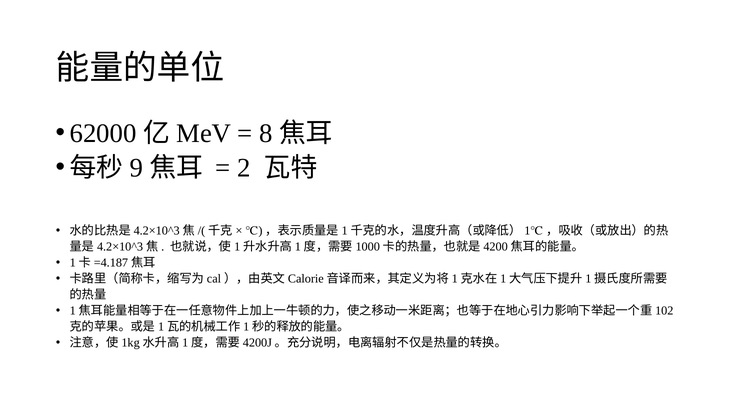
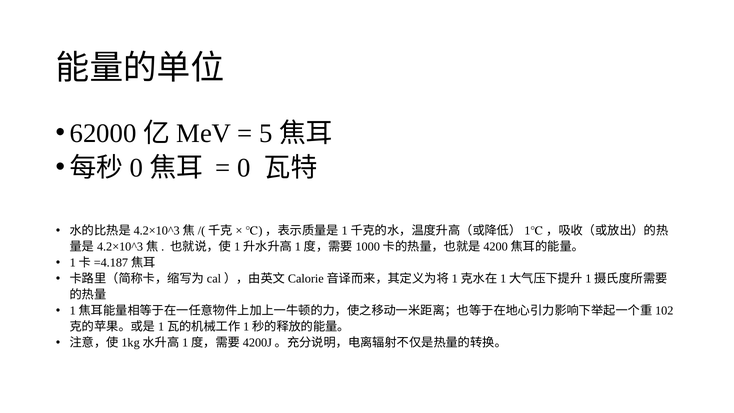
8: 8 -> 5 (266, 133)
9: 9 -> 0 (136, 168)
2: 2 -> 0 (244, 168)
